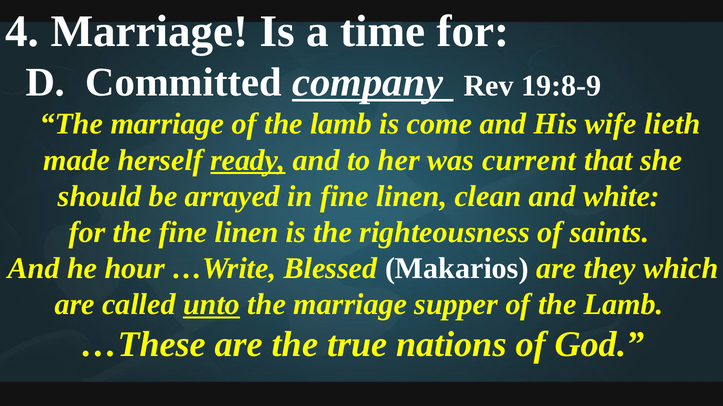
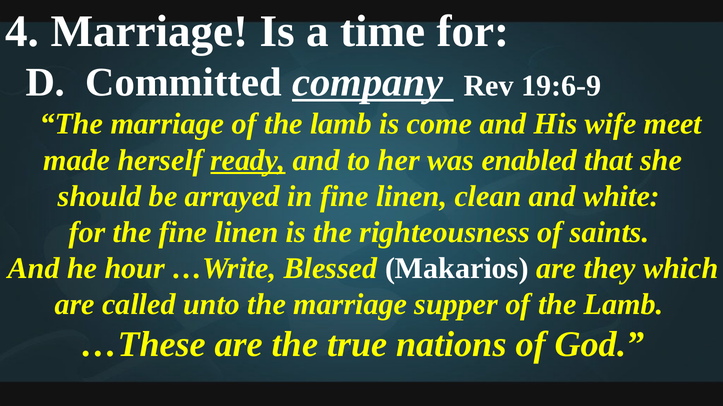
19:8-9: 19:8-9 -> 19:6-9 (561, 86)
lieth: lieth -> meet (673, 124)
current: current -> enabled (529, 160)
unto underline: present -> none (212, 305)
